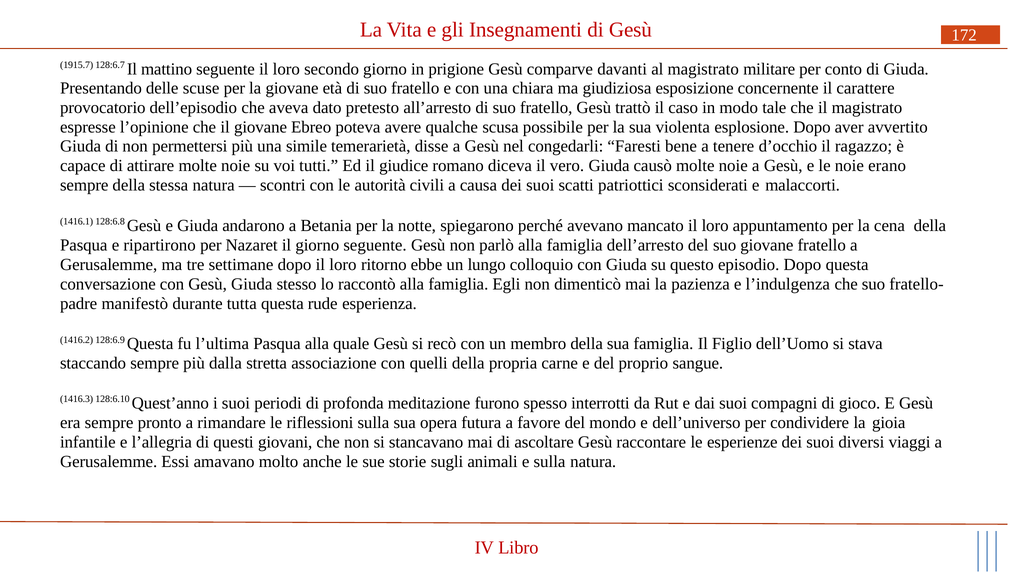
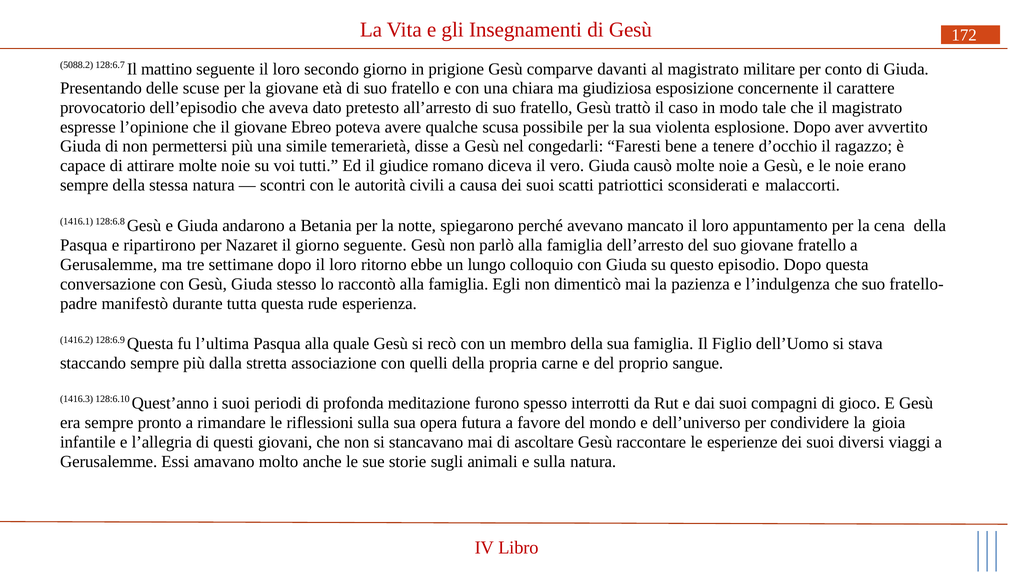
1915.7: 1915.7 -> 5088.2 (77, 65)
